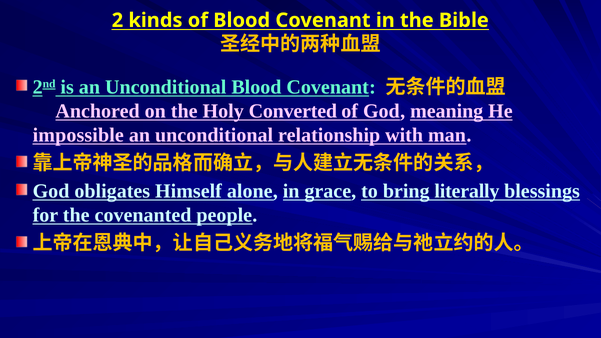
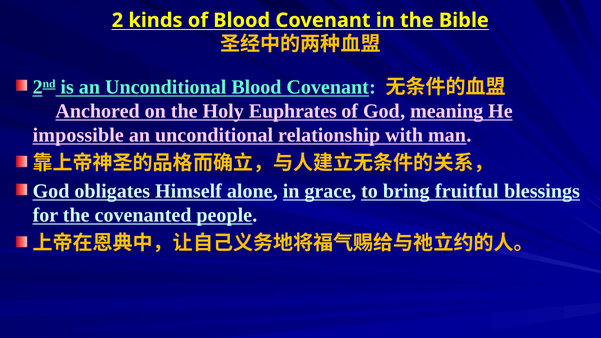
Converted: Converted -> Euphrates (293, 111)
literally: literally -> fruitful (467, 191)
